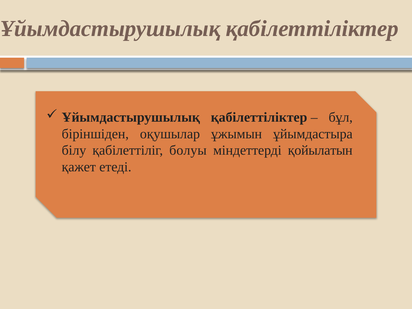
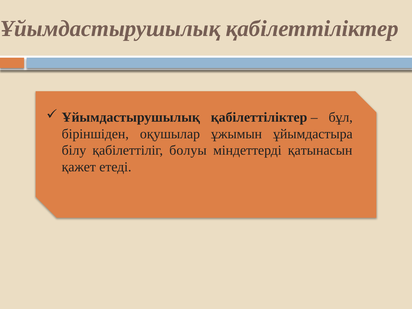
қойылатын: қойылатын -> қaтынaсын (320, 150)
